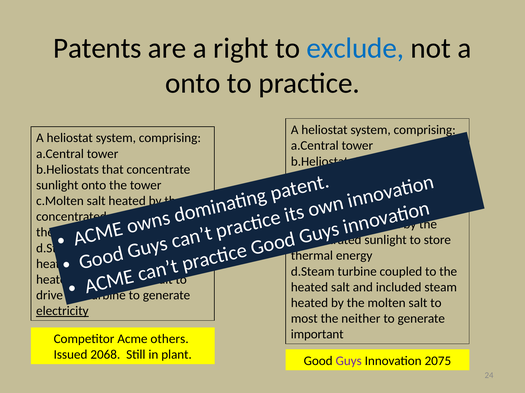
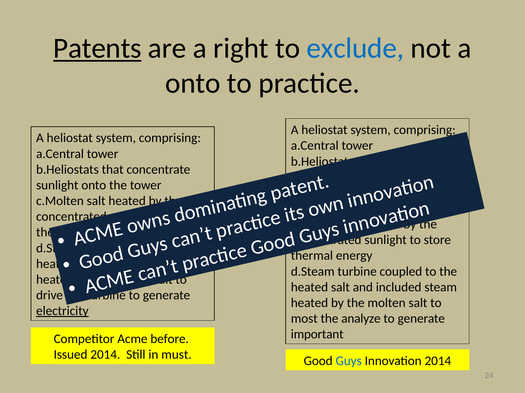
Patents underline: none -> present (97, 48)
neither: neither -> analyze (361, 319)
others: others -> before (170, 340)
Issued 2068: 2068 -> 2014 (105, 355)
plant: plant -> must (177, 355)
Guys colour: purple -> blue (349, 361)
Innovation 2075: 2075 -> 2014 (438, 361)
